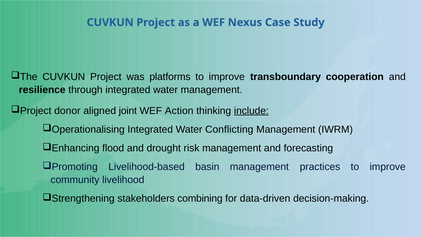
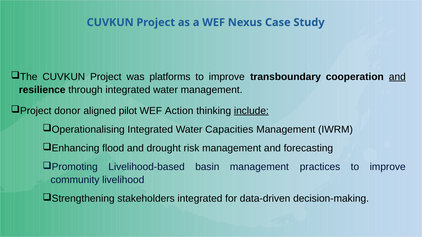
and underline: none -> present (397, 77)
joint: joint -> pilot (128, 111)
Conflicting: Conflicting -> Capacities (229, 130)
stakeholders combining: combining -> integrated (200, 199)
